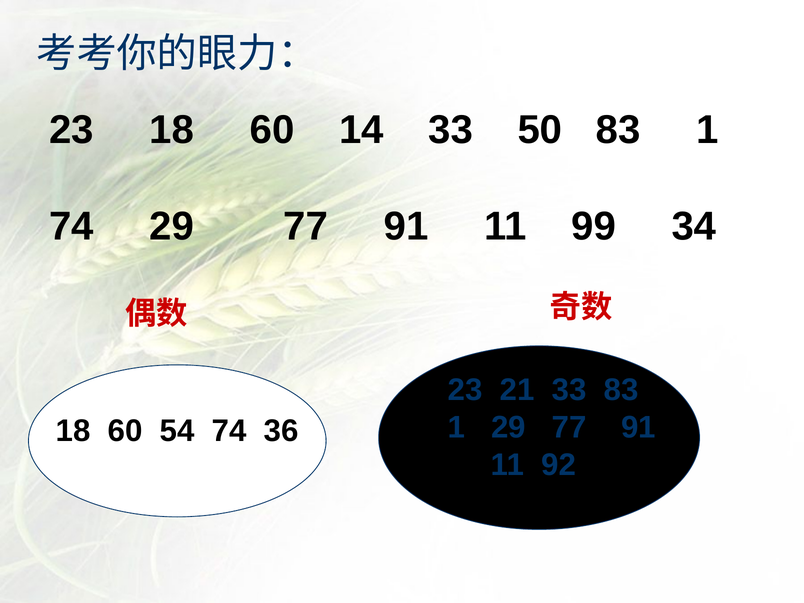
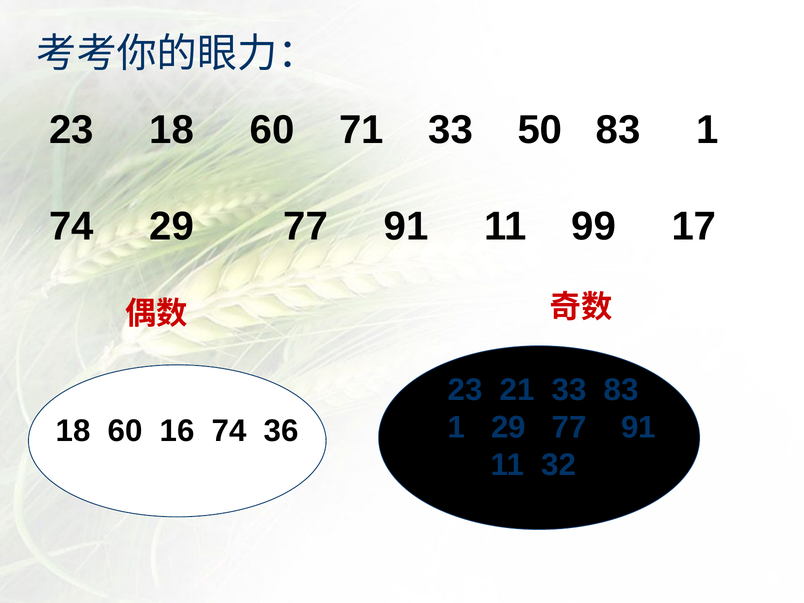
14: 14 -> 71 (361, 130)
34: 34 -> 17 (694, 226)
54: 54 -> 16 (177, 431)
92: 92 -> 32 (559, 465)
